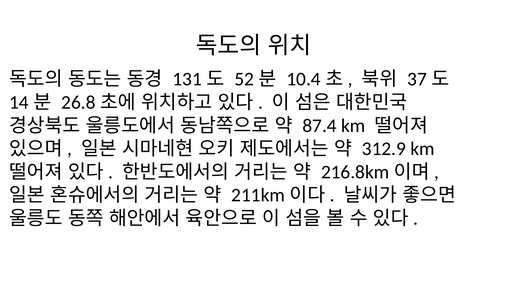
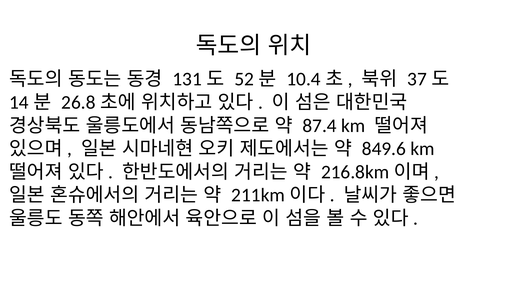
312.9: 312.9 -> 849.6 (384, 149)
